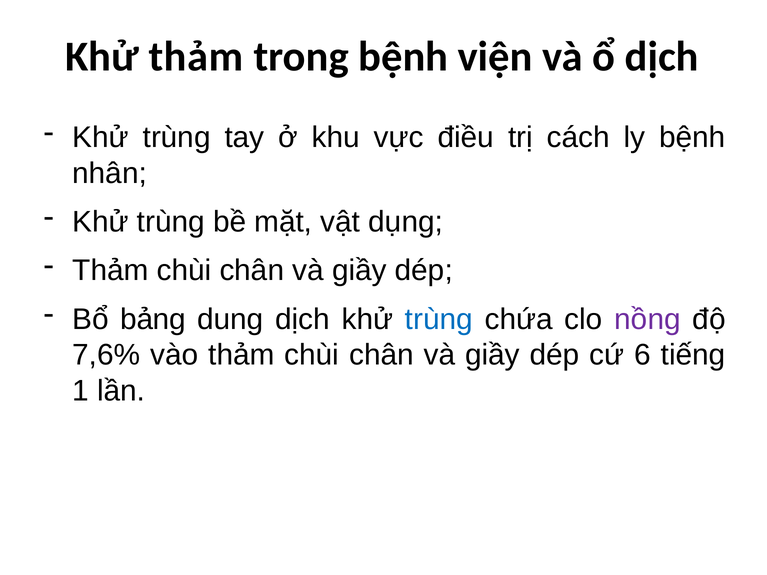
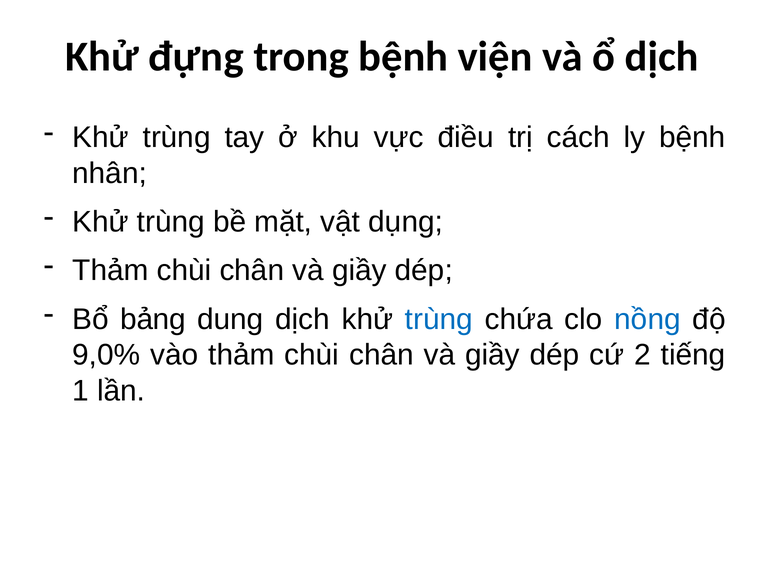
Khử thảm: thảm -> đựng (196, 57)
nồng colour: purple -> blue (648, 319)
7,6%: 7,6% -> 9,0% (106, 355)
6: 6 -> 2 (643, 355)
